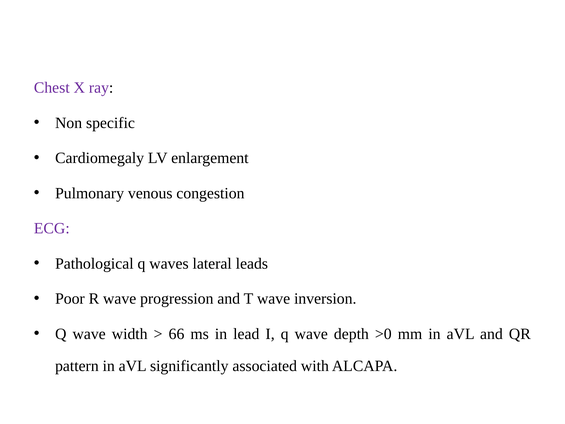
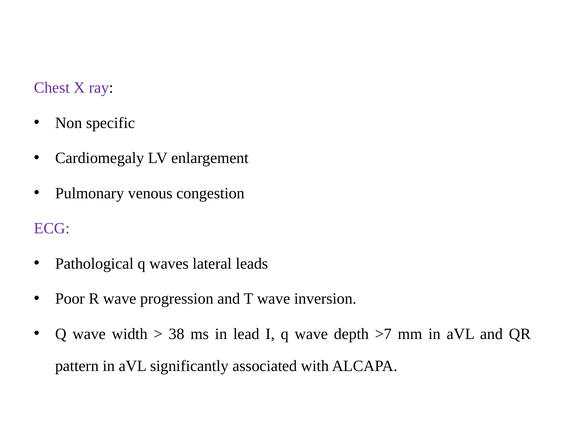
66: 66 -> 38 (176, 334)
>0: >0 -> >7 (383, 334)
